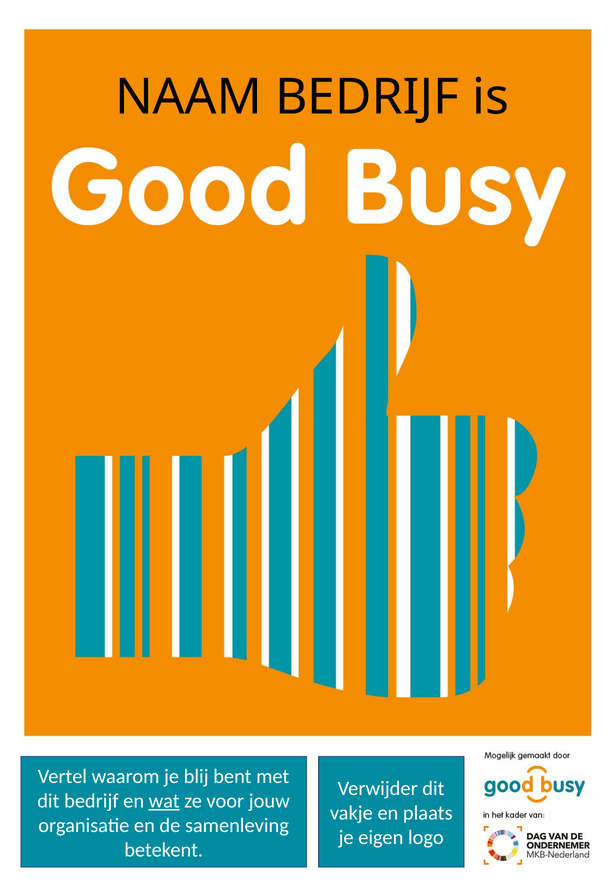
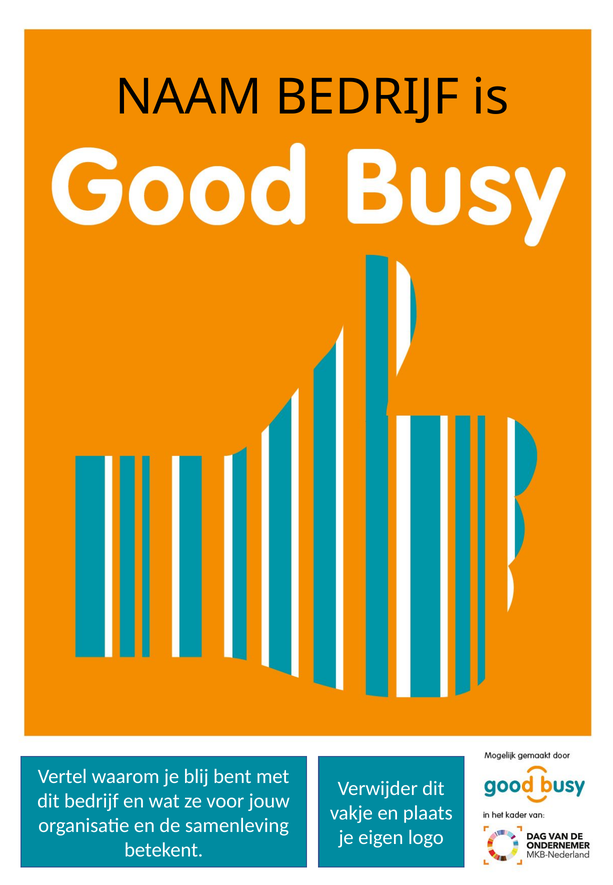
wat underline: present -> none (164, 801)
